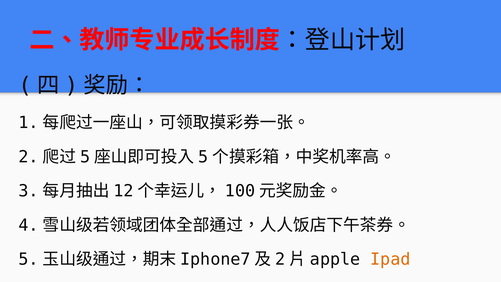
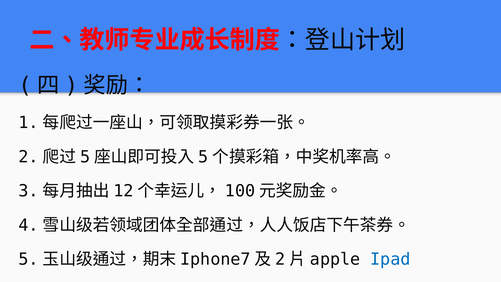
Ipad colour: orange -> blue (390, 259)
